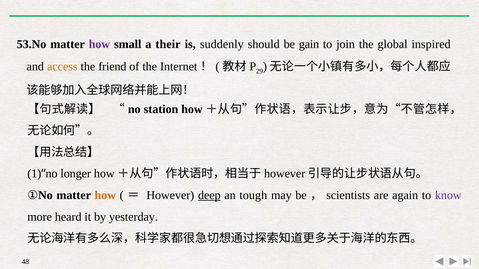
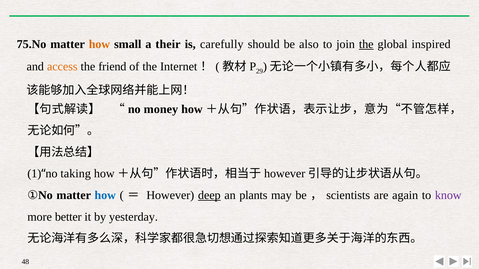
53.No: 53.No -> 75.No (32, 44)
how colour: purple -> orange (99, 44)
suddenly: suddenly -> carefully (222, 44)
gain: gain -> also (309, 44)
the underline: none -> present (366, 44)
station: station -> money (161, 109)
longer: longer -> taking (76, 174)
how colour: orange -> blue (105, 196)
tough: tough -> plants (253, 196)
heard: heard -> better (68, 217)
